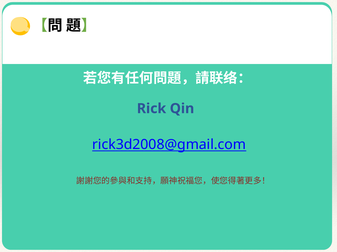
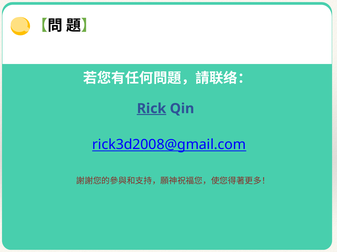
Rick underline: none -> present (151, 109)
